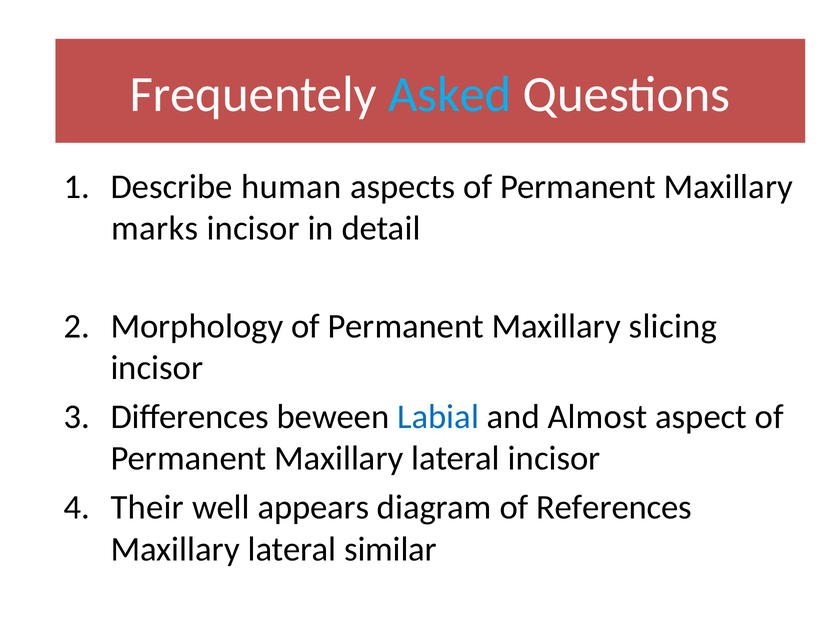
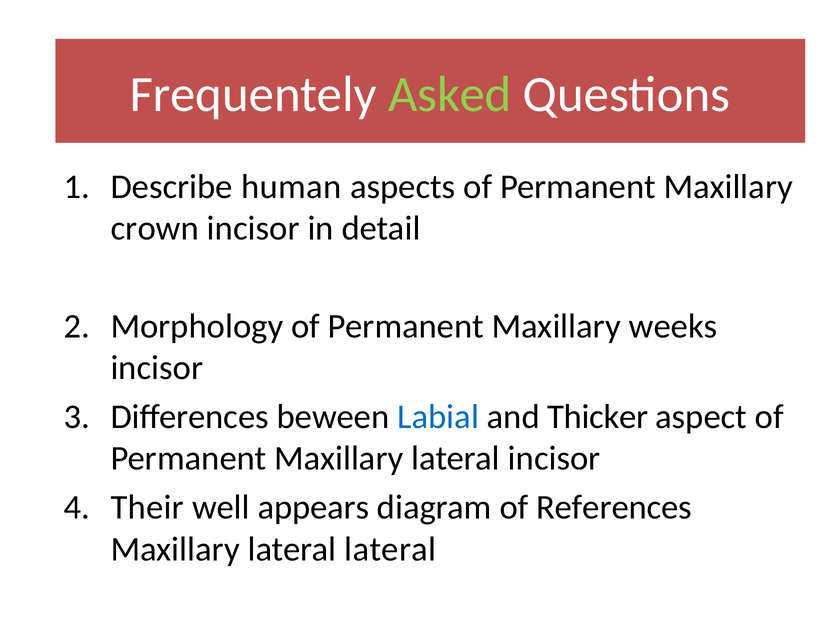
Asked colour: light blue -> light green (450, 95)
marks: marks -> crown (155, 229)
slicing: slicing -> weeks (673, 327)
Almost: Almost -> Thicker (598, 417)
lateral similar: similar -> lateral (390, 550)
